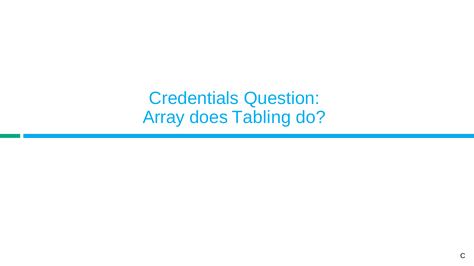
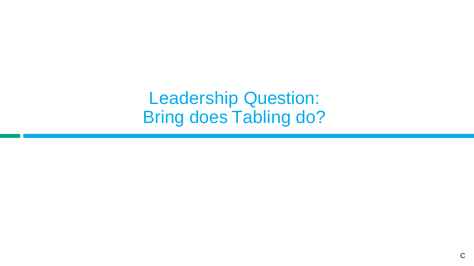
Credentials: Credentials -> Leadership (194, 99)
Array: Array -> Bring (164, 118)
